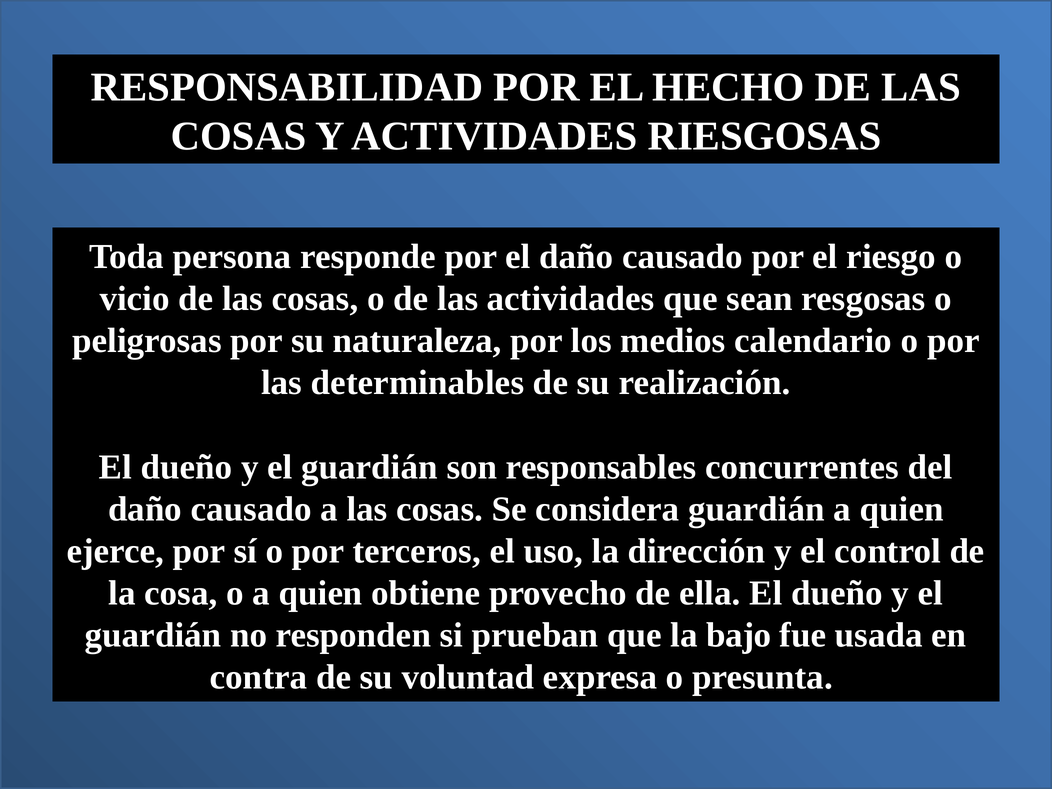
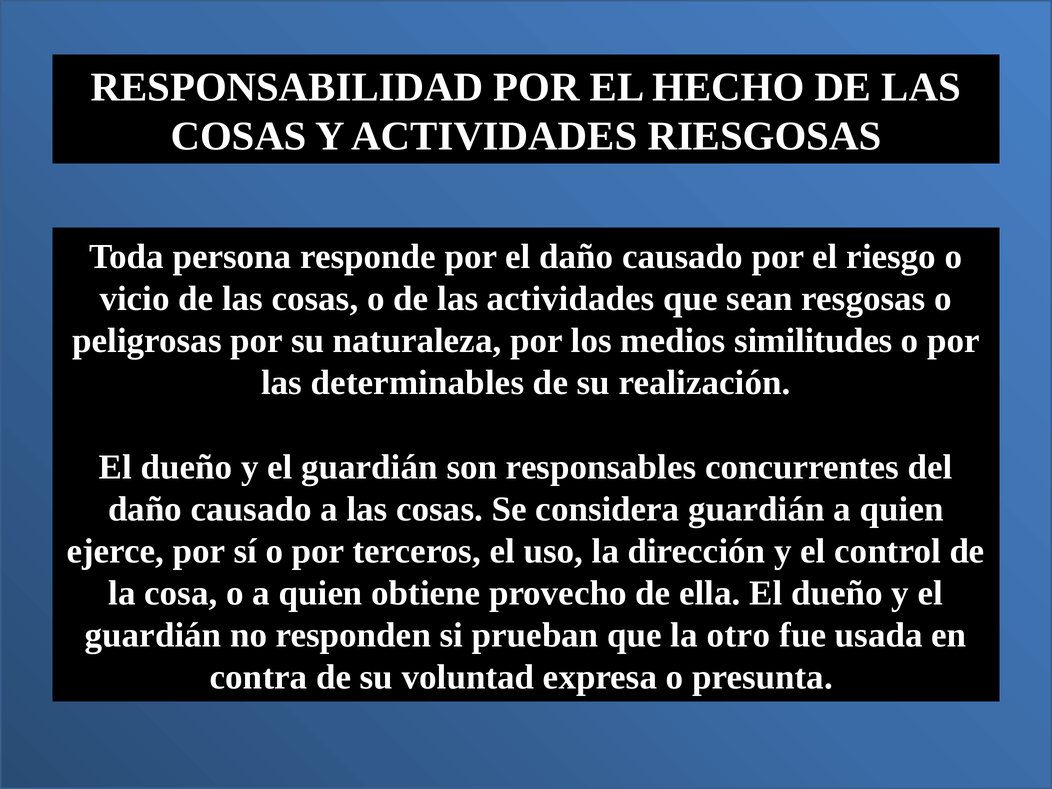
calendario: calendario -> similitudes (813, 341)
bajo: bajo -> otro (738, 635)
